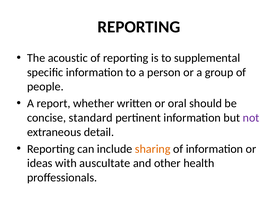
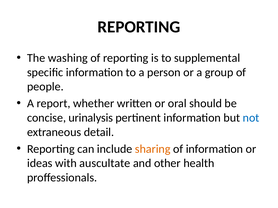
acoustic: acoustic -> washing (68, 58)
standard: standard -> urinalysis (91, 118)
not colour: purple -> blue (251, 118)
